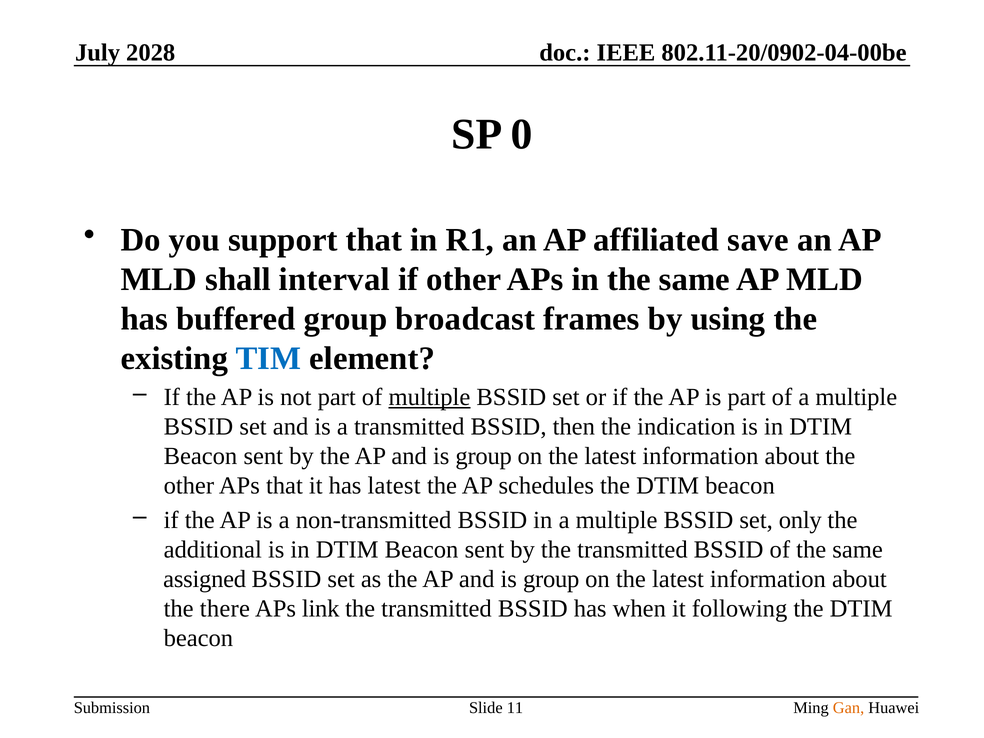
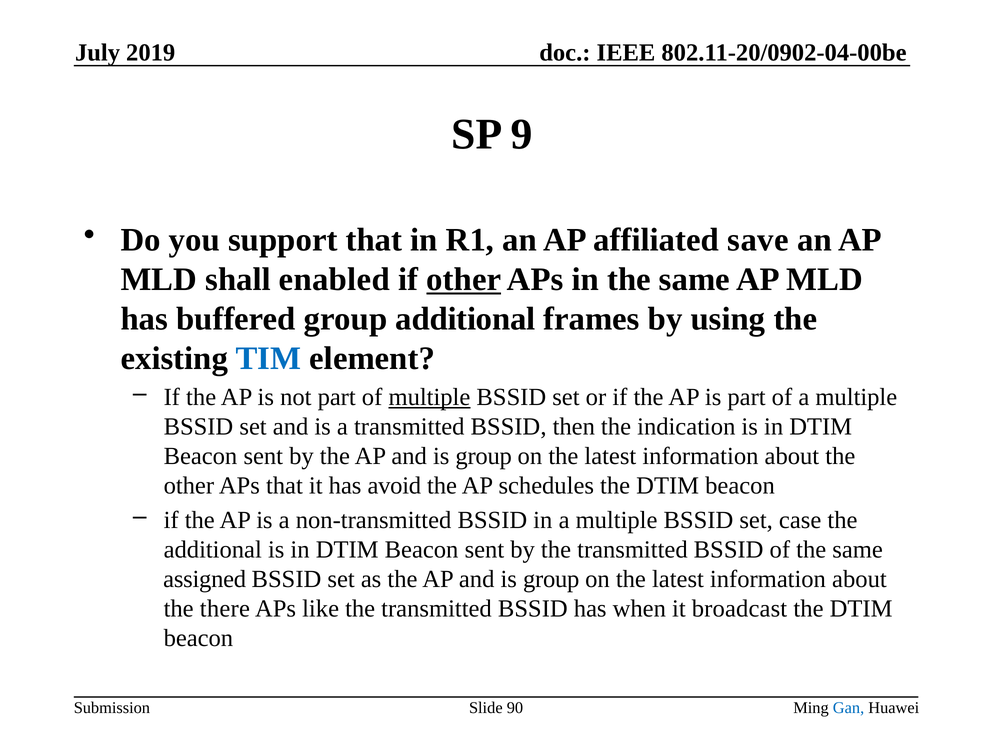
2028: 2028 -> 2019 (151, 53)
0: 0 -> 9 (522, 134)
interval: interval -> enabled (334, 279)
other underline: none -> present (464, 279)
group broadcast: broadcast -> additional (465, 319)
has latest: latest -> avoid (394, 486)
only: only -> case (800, 520)
link: link -> like (321, 609)
following: following -> broadcast (739, 609)
Gan colour: orange -> blue (849, 708)
11: 11 -> 90 (515, 708)
